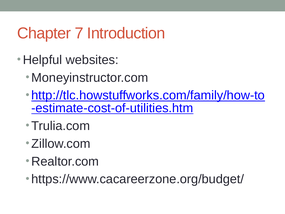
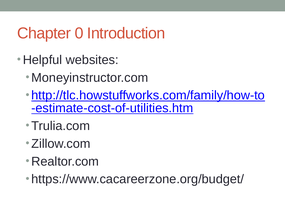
7: 7 -> 0 (79, 33)
